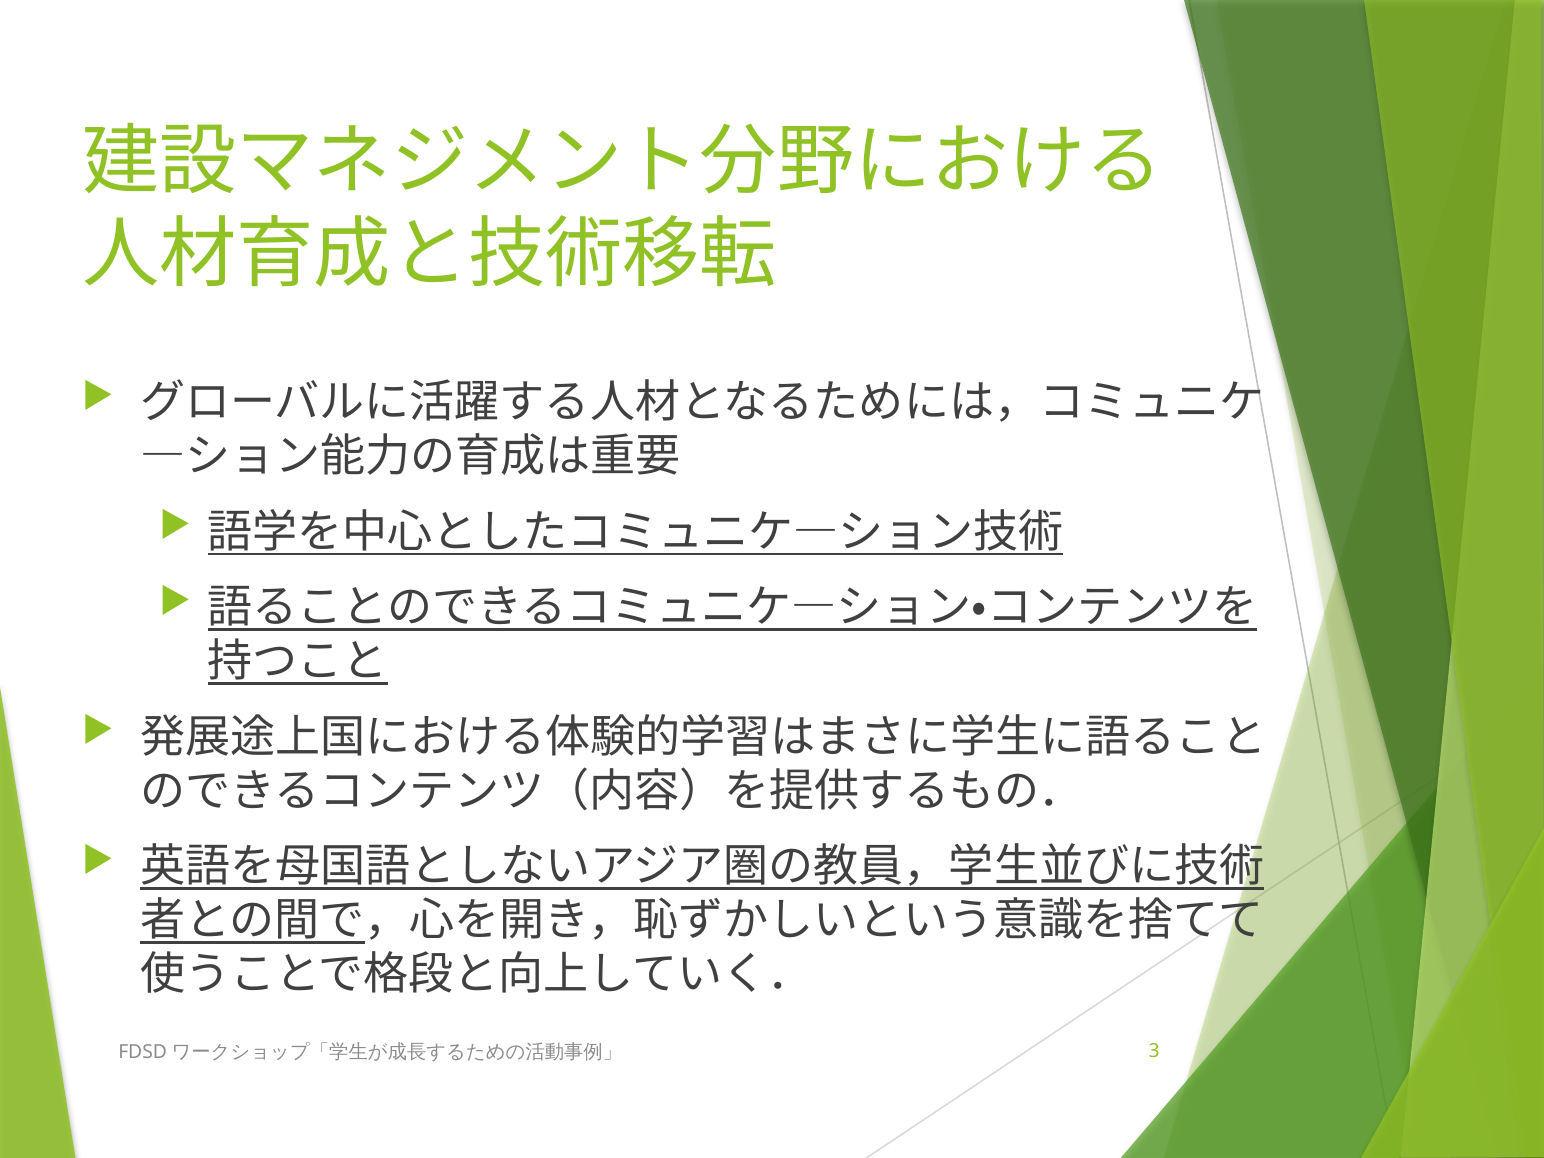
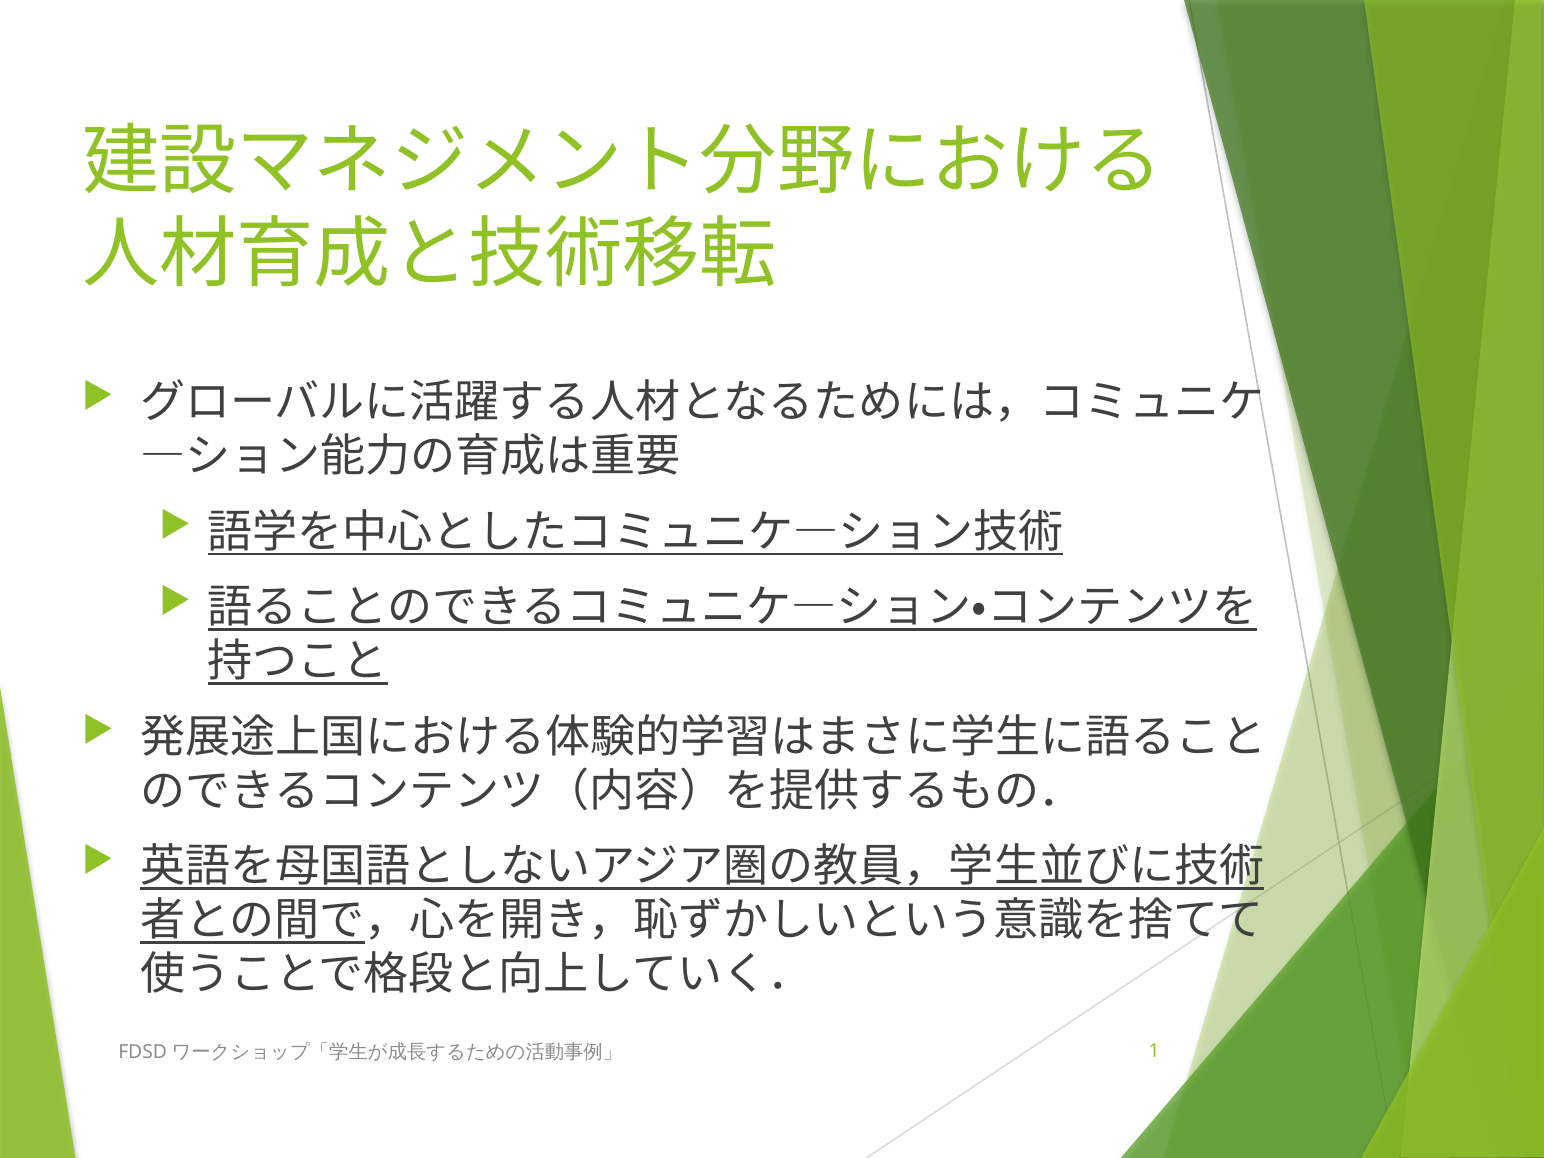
3: 3 -> 1 (1154, 1051)
